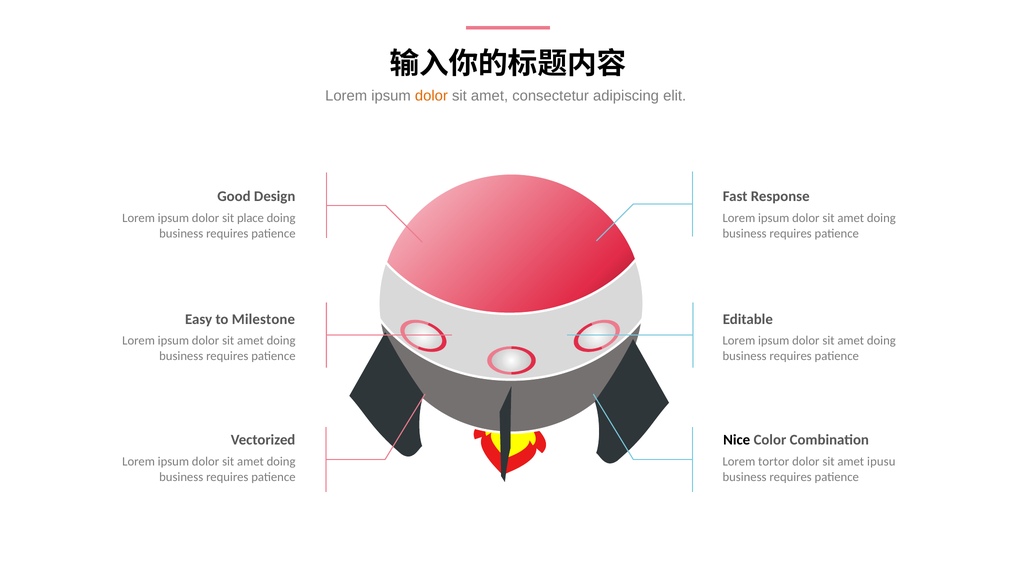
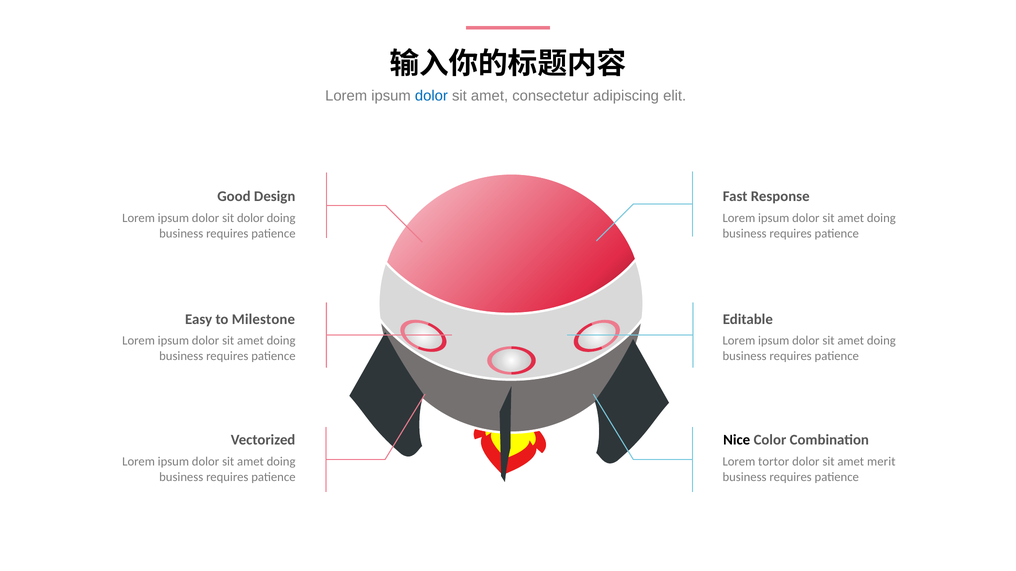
dolor colour: orange -> blue (431, 96)
sit place: place -> dolor (250, 218)
ipusu: ipusu -> merit (881, 462)
